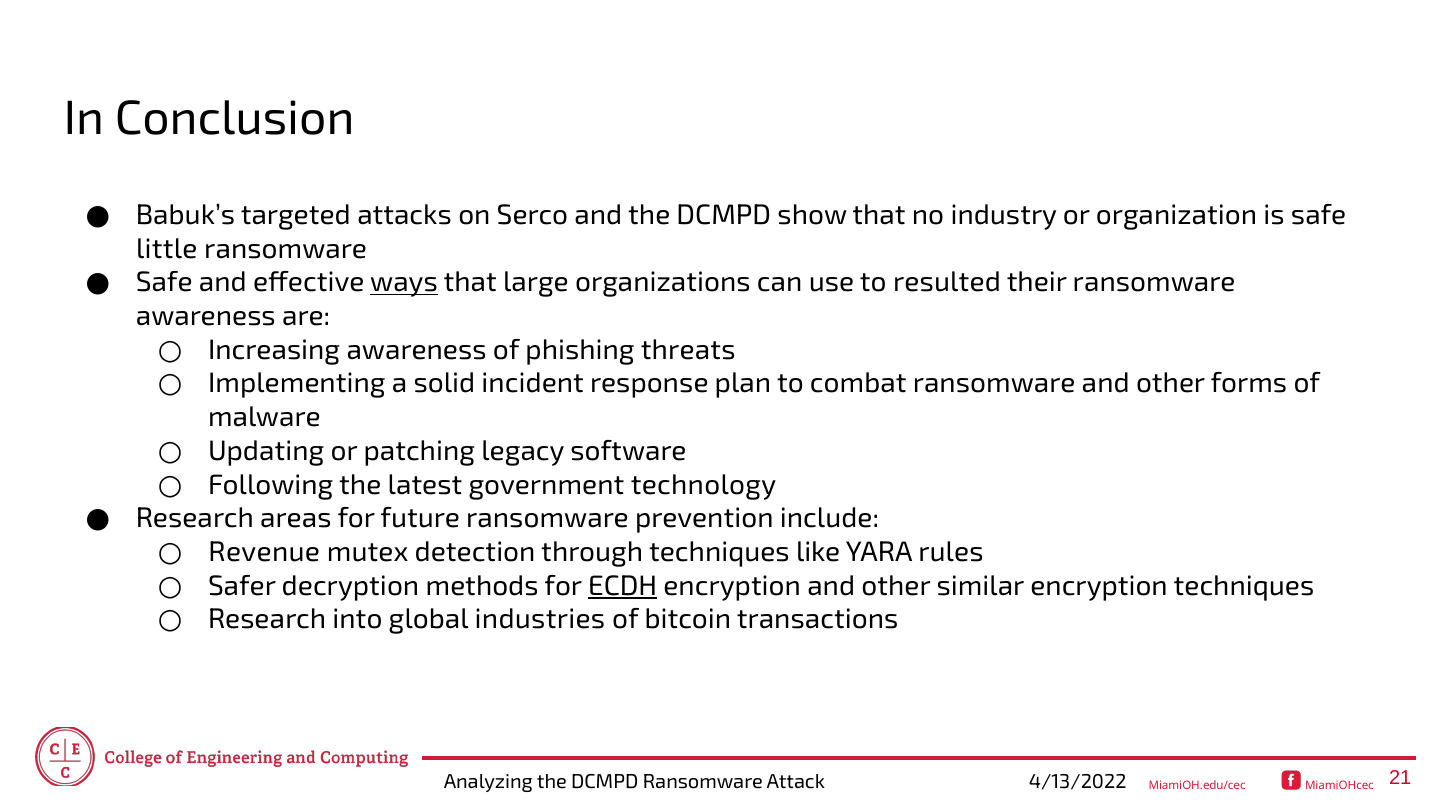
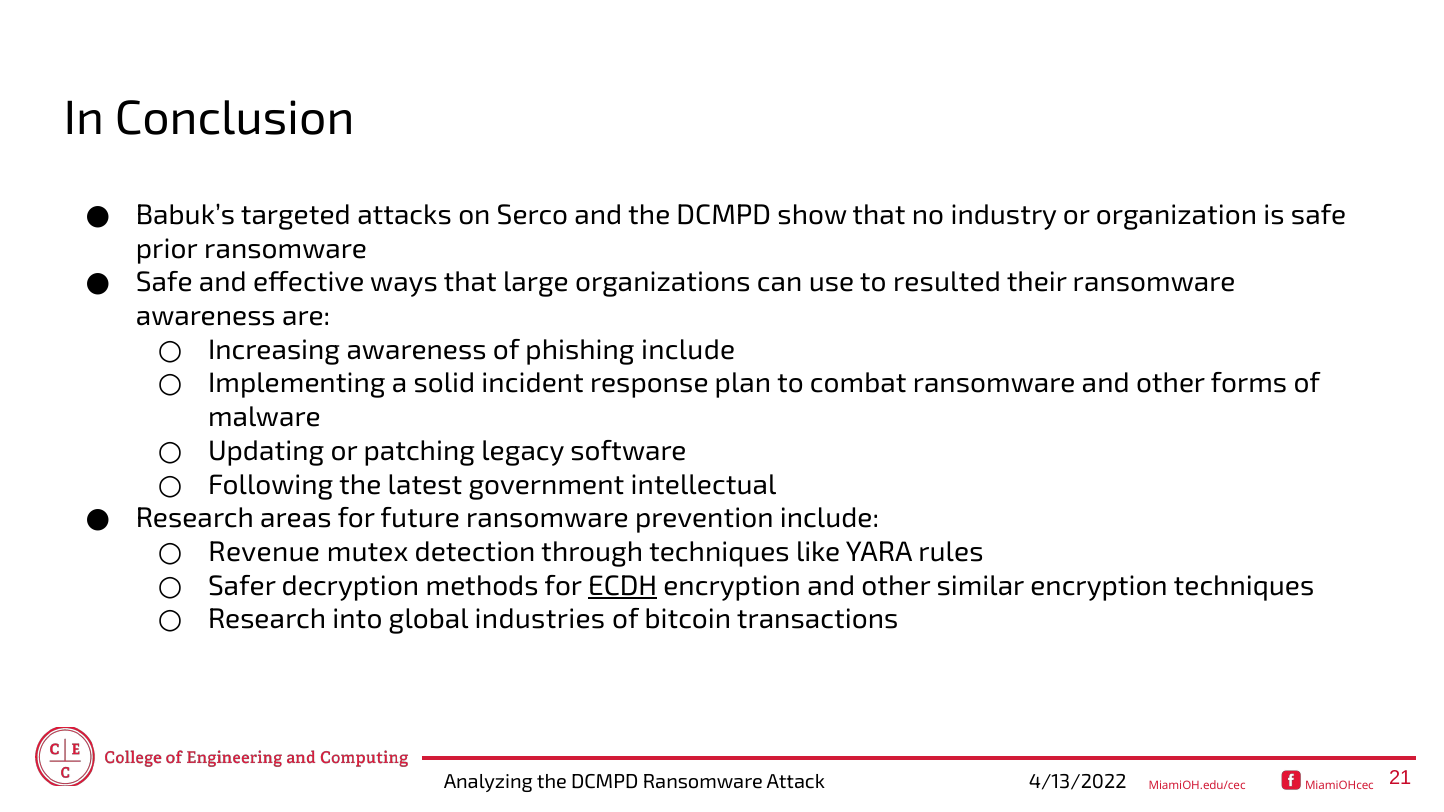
little: little -> prior (167, 249)
ways underline: present -> none (404, 283)
phishing threats: threats -> include (688, 350)
technology: technology -> intellectual (704, 485)
